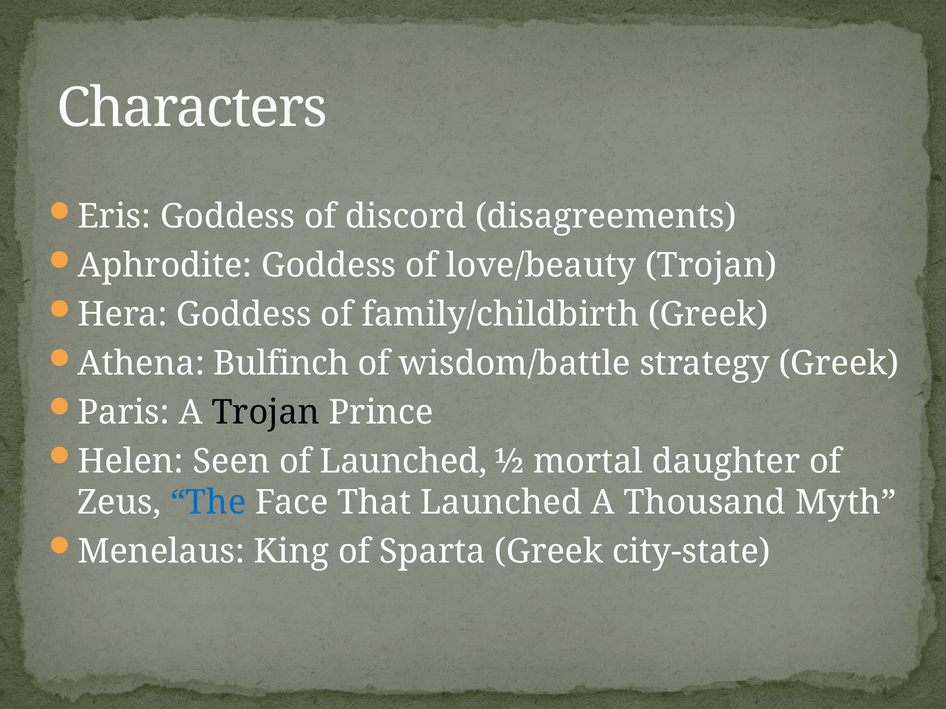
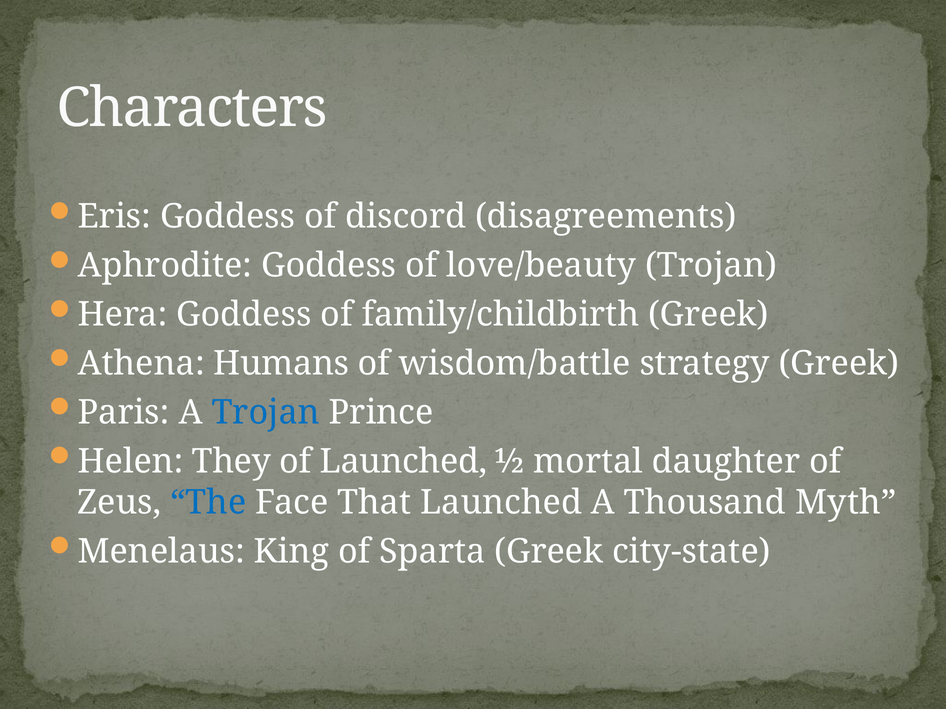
Bulfinch: Bulfinch -> Humans (281, 364)
Trojan colour: black -> blue (266, 413)
Seen: Seen -> They (232, 462)
